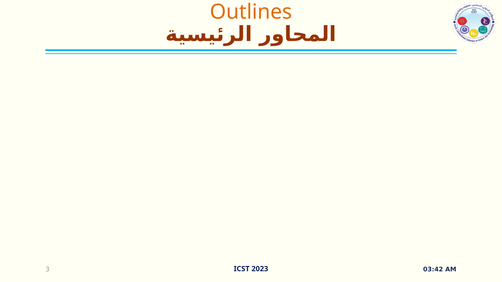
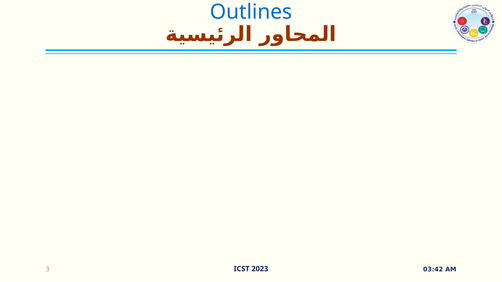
Outlines colour: orange -> blue (251, 12)
